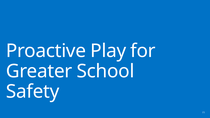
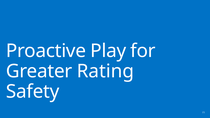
School: School -> Rating (105, 71)
